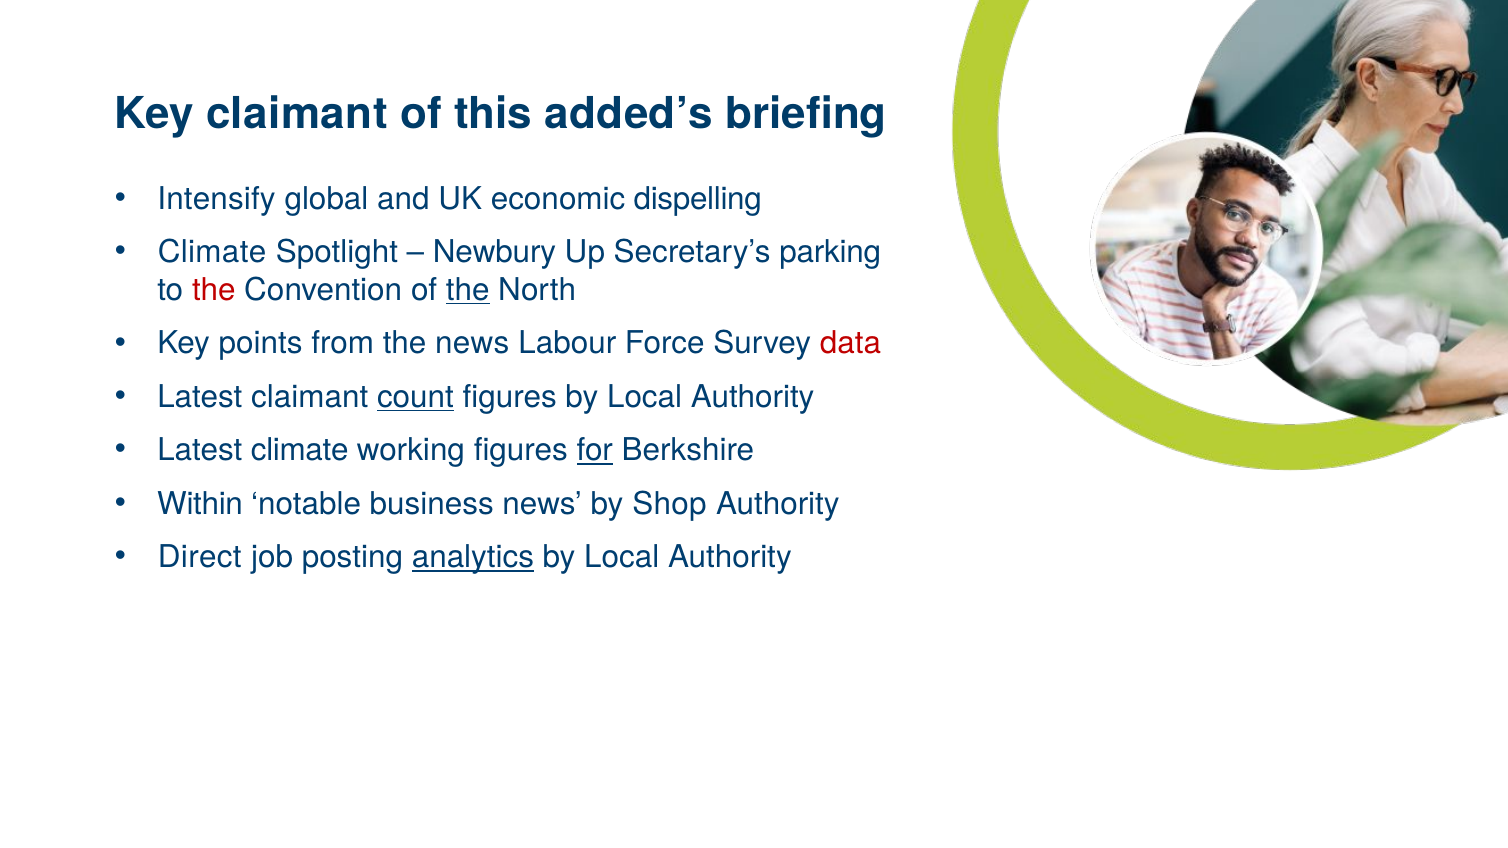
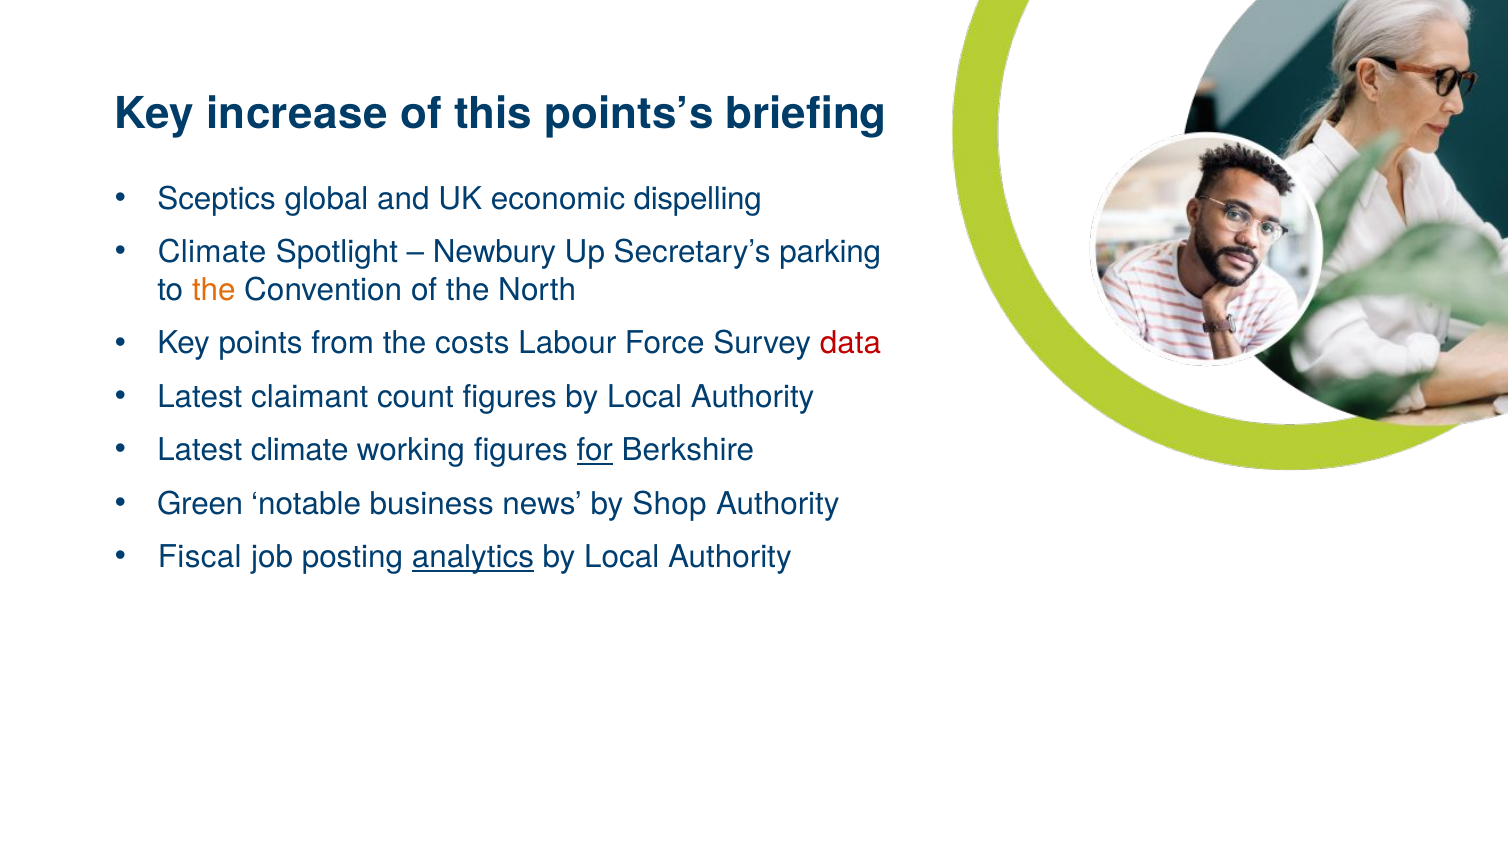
Key claimant: claimant -> increase (297, 114)
added’s: added’s -> points’s (629, 114)
Intensify: Intensify -> Sceptics (217, 199)
the colour: red -> orange (214, 290)
the underline: present -> none (468, 290)
the news: news -> costs (472, 344)
count underline: present -> none (415, 397)
Within: Within -> Green (200, 504)
Direct: Direct -> Fiscal (200, 557)
